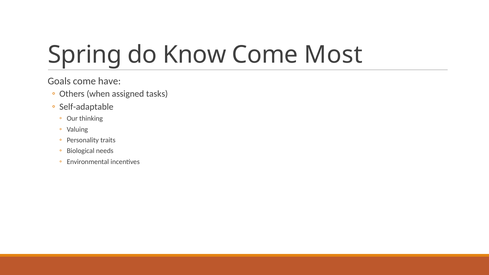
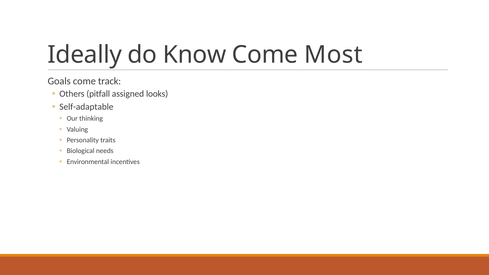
Spring: Spring -> Ideally (85, 55)
have: have -> track (110, 81)
when: when -> pitfall (98, 94)
tasks: tasks -> looks (157, 94)
